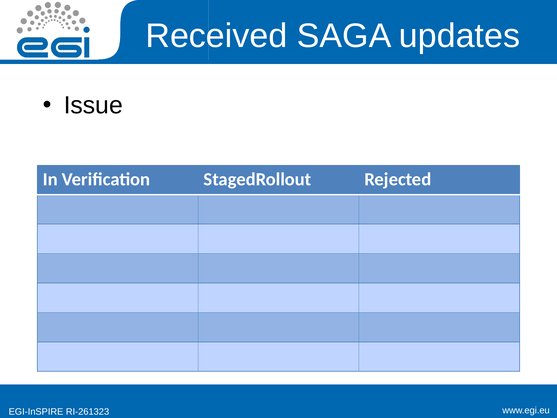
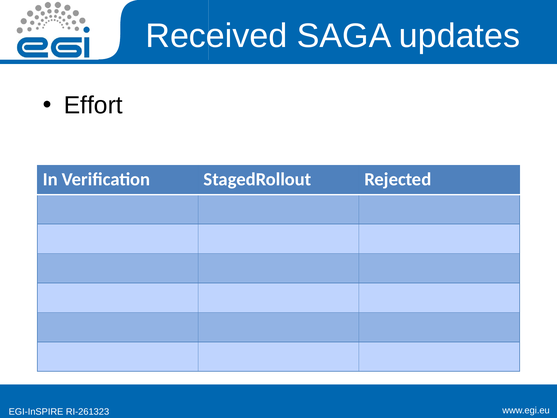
Issue: Issue -> Effort (93, 105)
